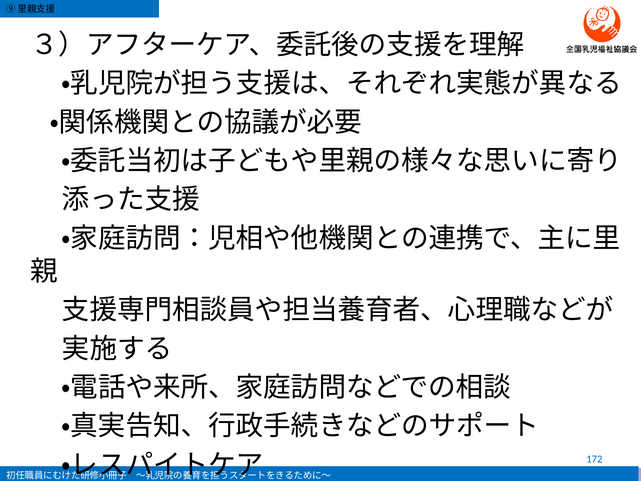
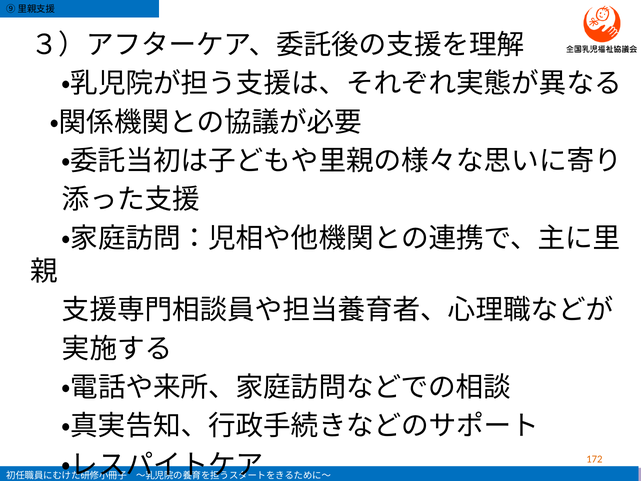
172 colour: blue -> orange (594, 459)
